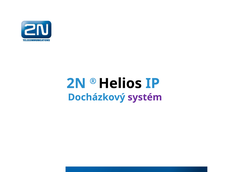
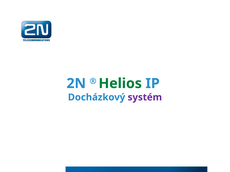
Helios colour: black -> green (120, 84)
